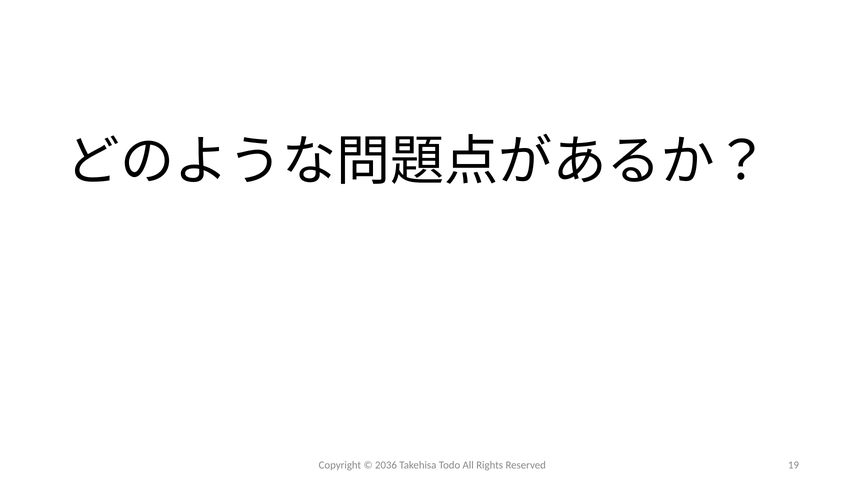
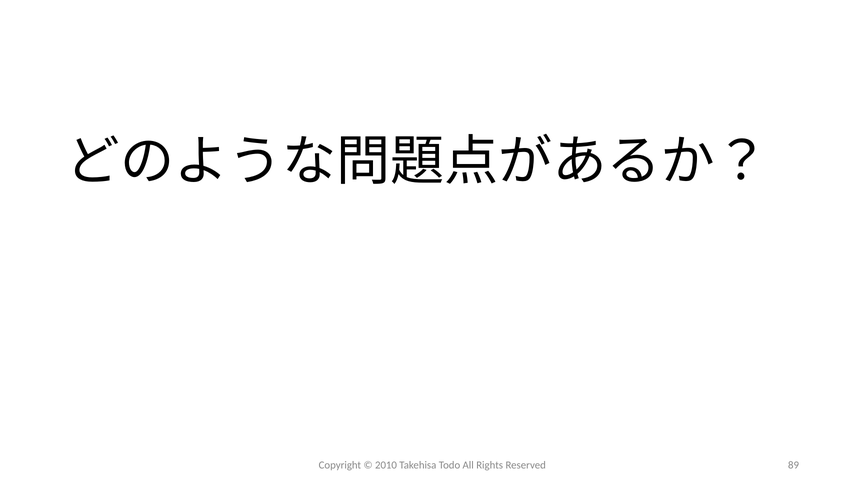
2036: 2036 -> 2010 (386, 465)
19: 19 -> 89 (794, 465)
